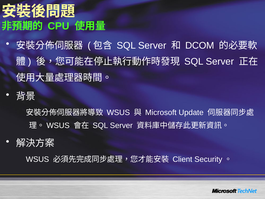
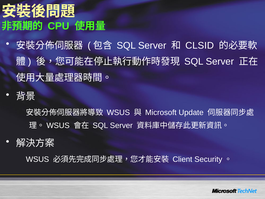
DCOM: DCOM -> CLSID (200, 45)
